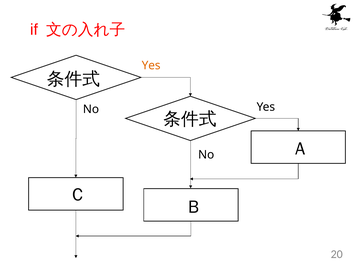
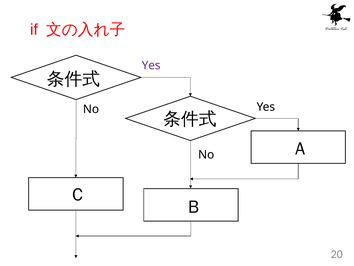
Yes colour: orange -> purple (151, 65)
